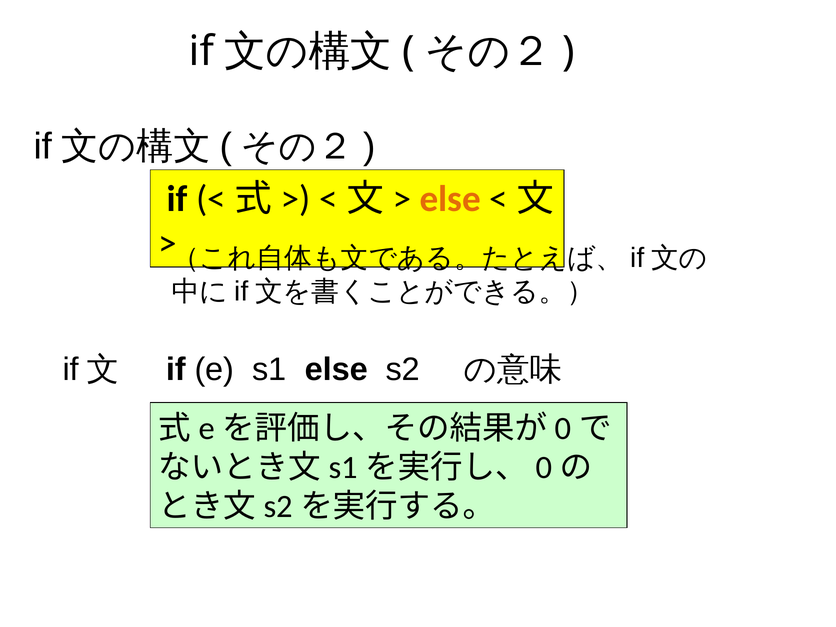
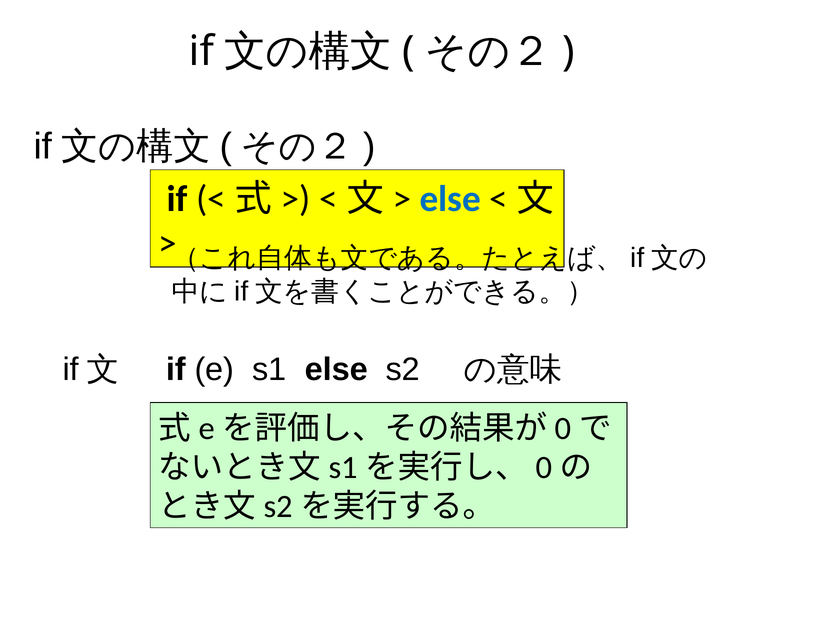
else colour: orange -> blue (450, 199)
